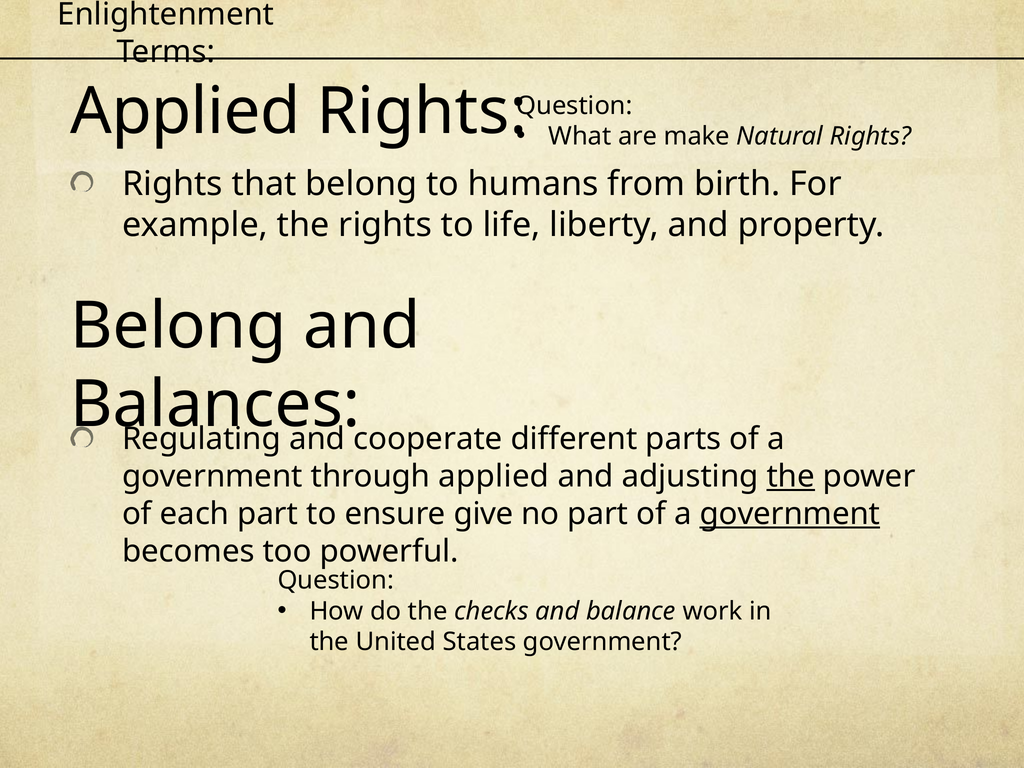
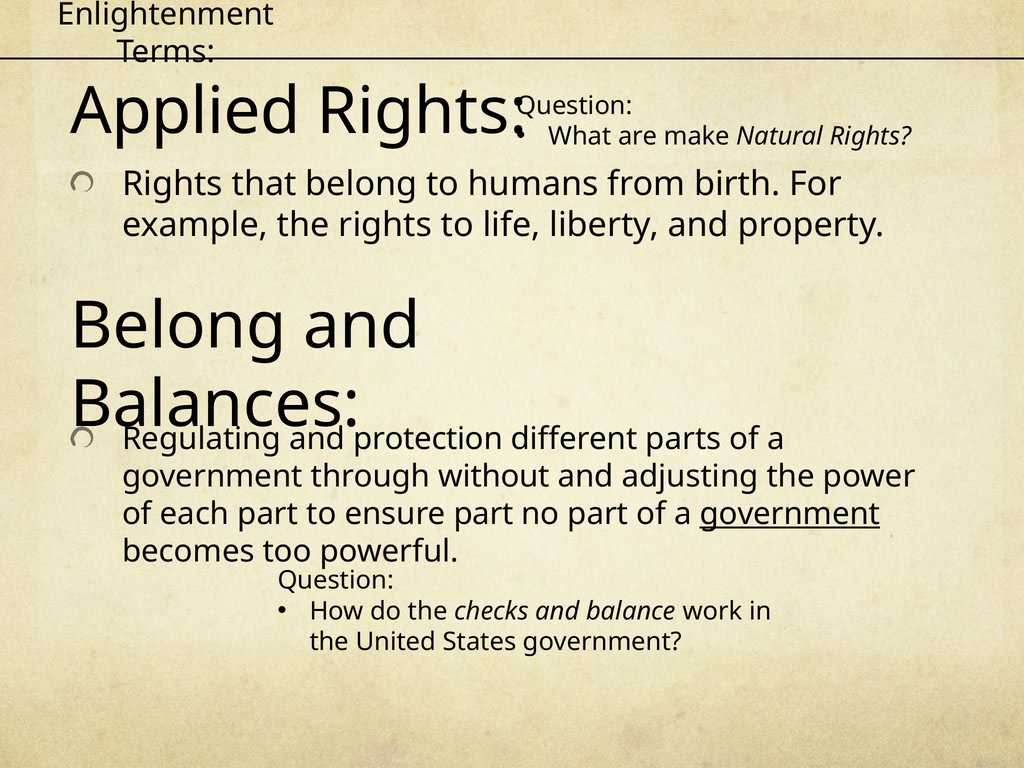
cooperate: cooperate -> protection (428, 439)
through applied: applied -> without (494, 477)
the underline: present -> none (791, 477)
ensure give: give -> part (484, 514)
